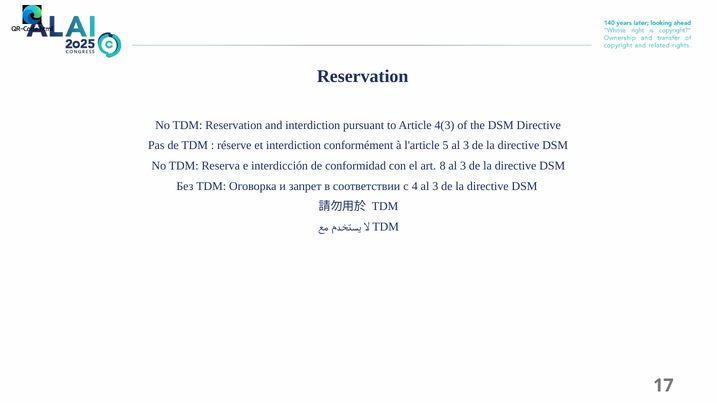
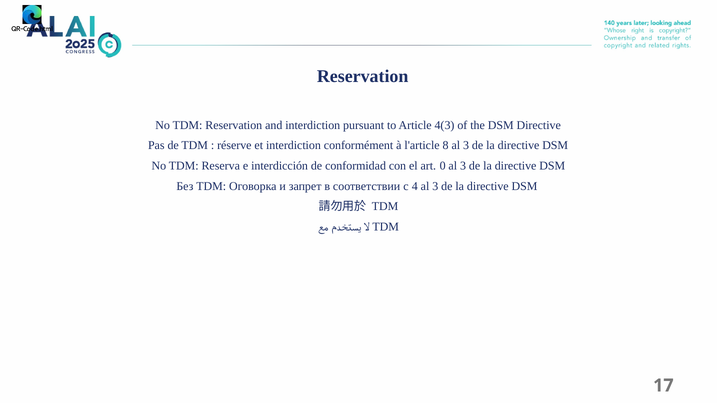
5: 5 -> 8 (446, 146)
8: 8 -> 0 (443, 166)
